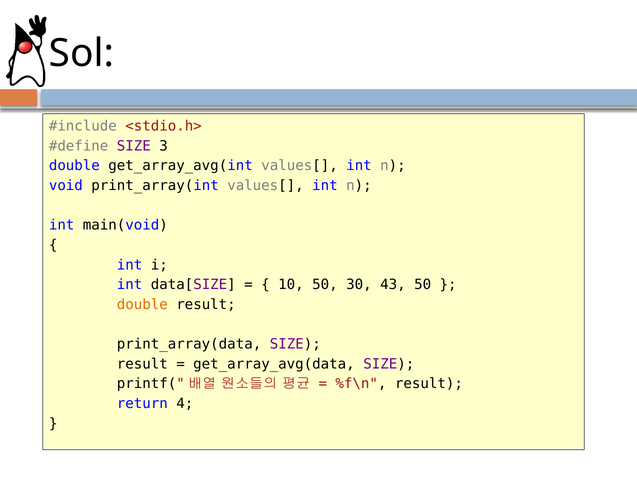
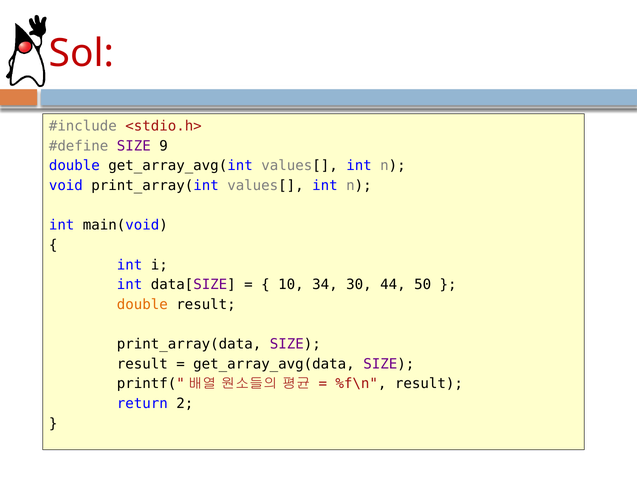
Sol colour: black -> red (82, 53)
3: 3 -> 9 (164, 146)
10 50: 50 -> 34 (325, 285)
43: 43 -> 44 (393, 285)
4: 4 -> 2 (185, 403)
